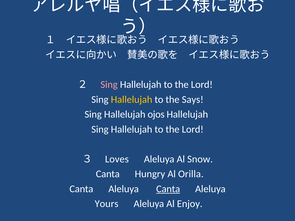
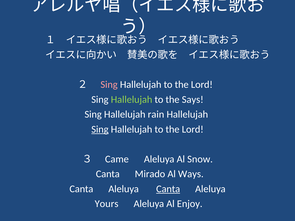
Hallelujah colour: yellow -> light green (132, 100)
ojos: ojos -> rain (156, 115)
Sing underline: none -> present (100, 129)
Loves: Loves -> Came (117, 159)
Hungry: Hungry -> Mirado (150, 174)
Orilla: Orilla -> Ways (191, 174)
